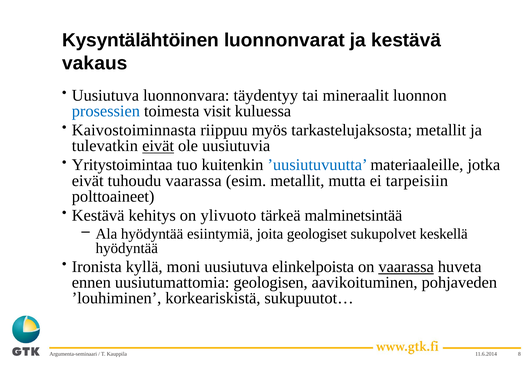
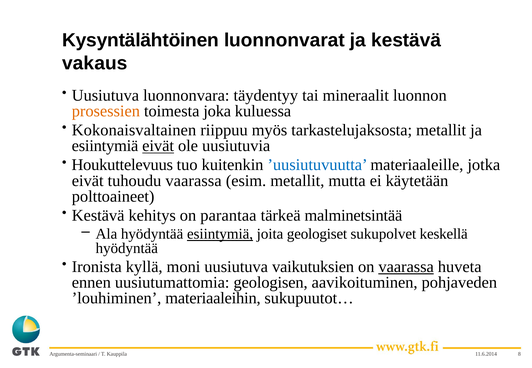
prosessien colour: blue -> orange (106, 111)
visit: visit -> joka (217, 111)
Kaivostoiminnasta: Kaivostoiminnasta -> Kokonaisvaltainen (134, 130)
tulevatkin: tulevatkin -> esiintymiä (105, 146)
Yritystoimintaa: Yritystoimintaa -> Houkuttelevuus (122, 165)
tarpeisiin: tarpeisiin -> käytetään (417, 181)
ylivuoto: ylivuoto -> parantaa (228, 216)
esiintymiä underline: none -> present (220, 234)
elinkelpoista: elinkelpoista -> vaikutuksien (313, 267)
korkeariskistä: korkeariskistä -> materiaaleihin (213, 298)
